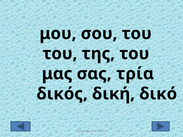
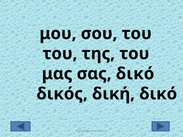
σας τρία: τρία -> δικό (135, 74)
